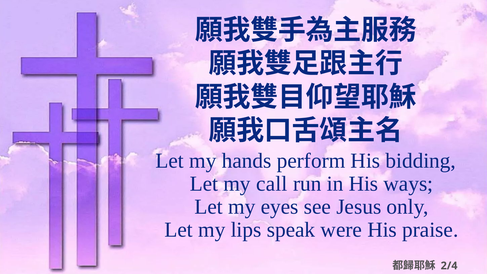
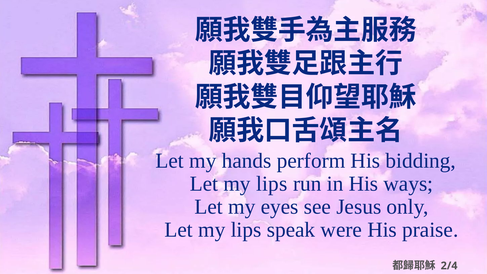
call: call -> lips (272, 184)
